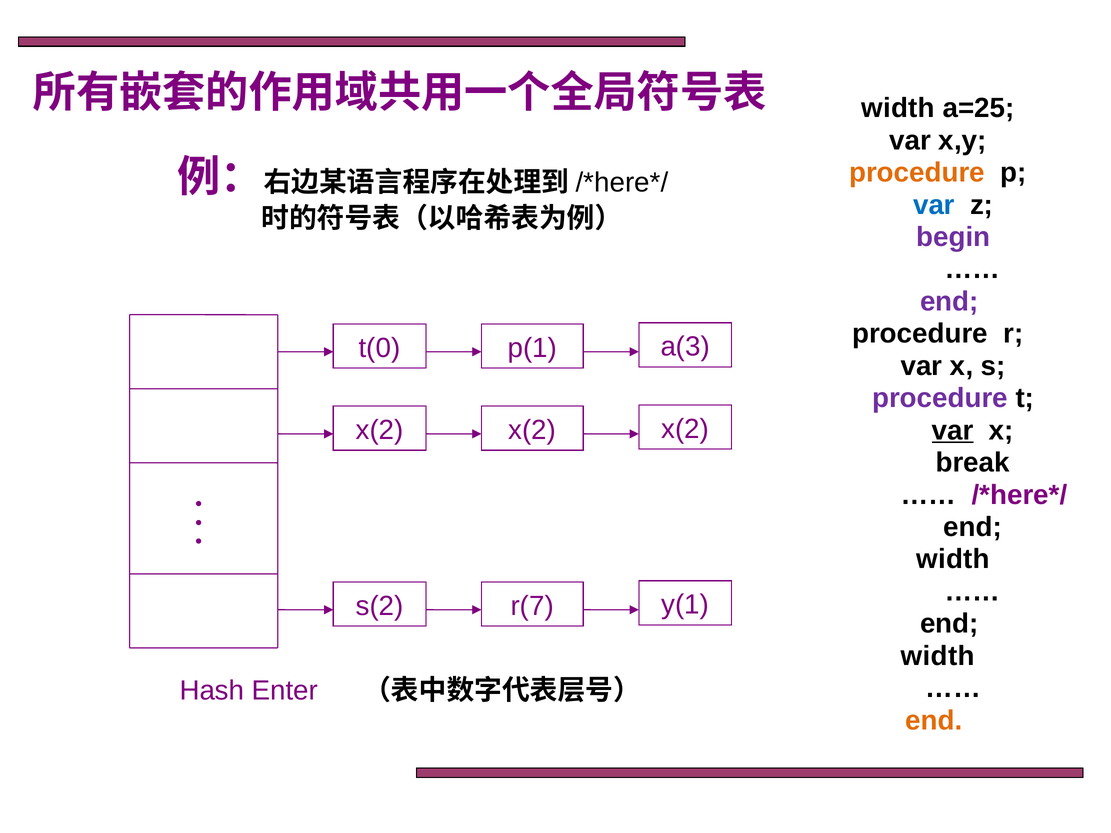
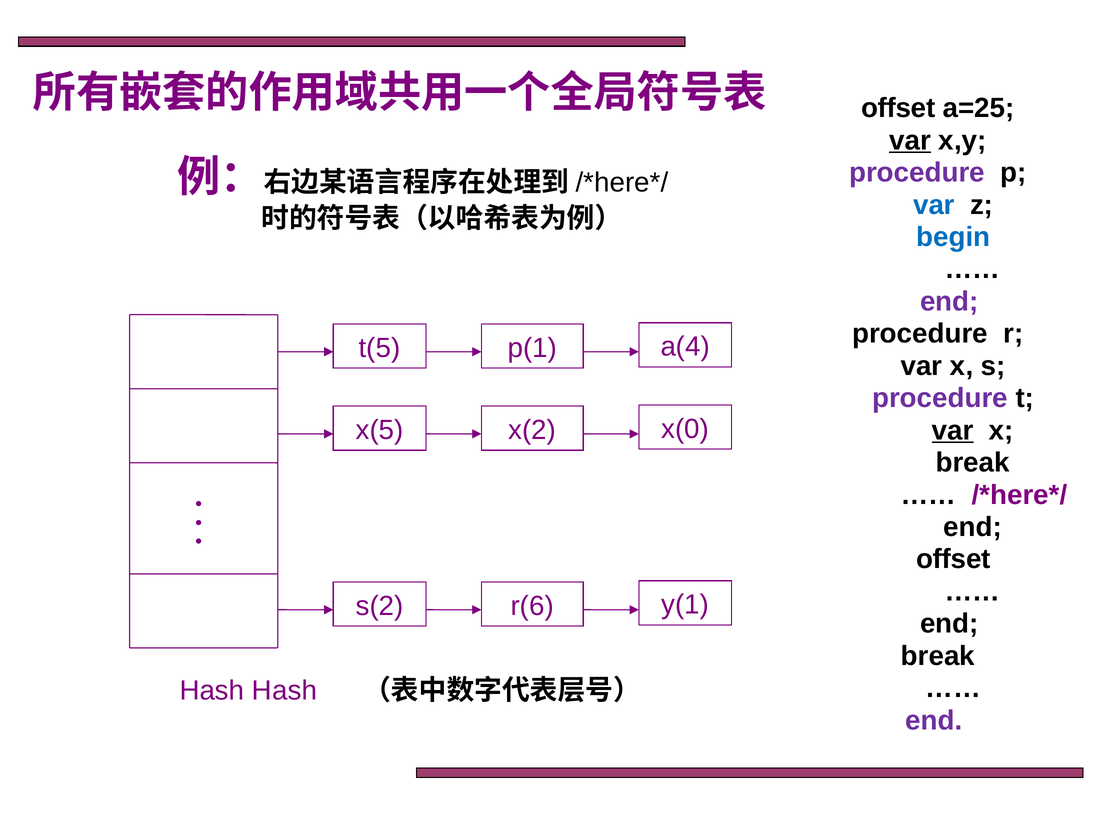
width: width -> offset (898, 108)
var underline: none -> present (910, 140)
procedure colour: orange -> purple (917, 173)
begin colour: purple -> blue (953, 237)
t(0: t(0 -> t(5 (380, 348)
a(3: a(3 -> a(4 (685, 347)
x(2: x(2 -> x(5 (380, 430)
x(2: x(2 -> x(0 (685, 429)
width: width -> offset (953, 559)
r(7: r(7 -> r(6 (532, 606)
width: width -> break (938, 656)
Hash Enter: Enter -> Hash (285, 691)
end colour: orange -> purple (934, 721)
